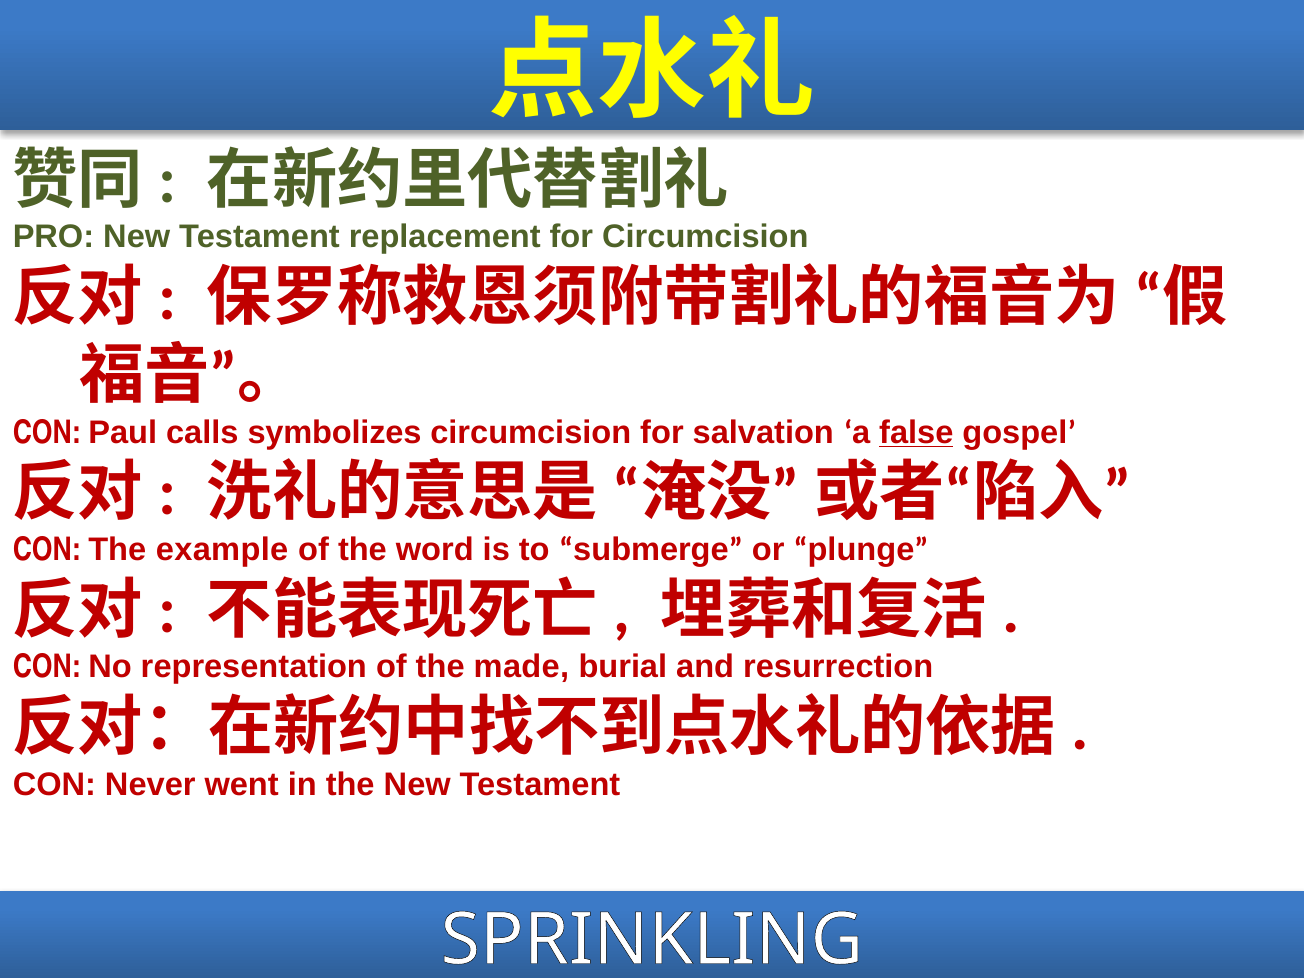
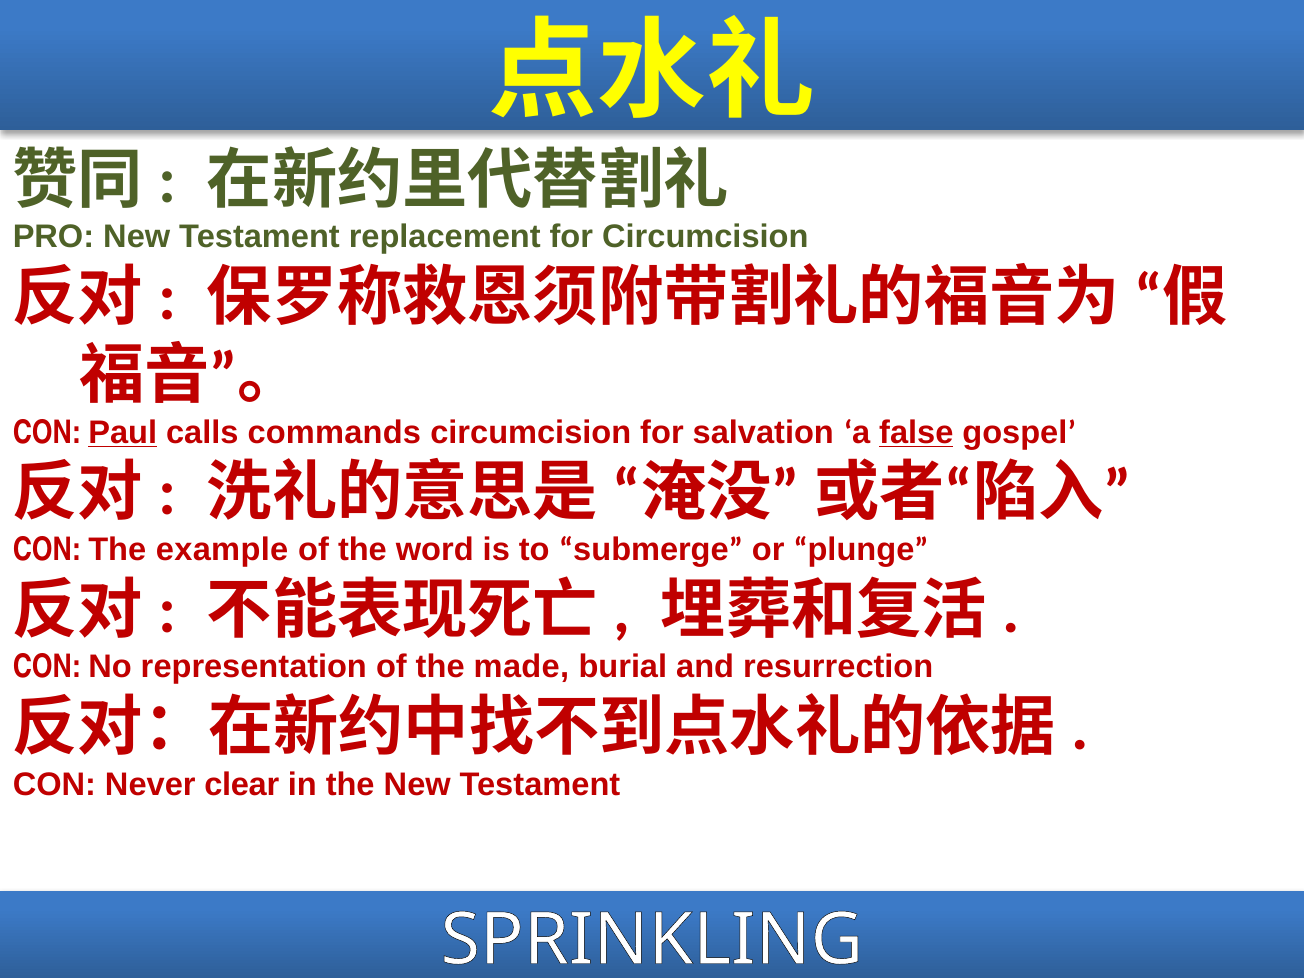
Paul underline: none -> present (123, 432)
symbolizes: symbolizes -> commands (334, 432)
went: went -> clear (242, 785)
